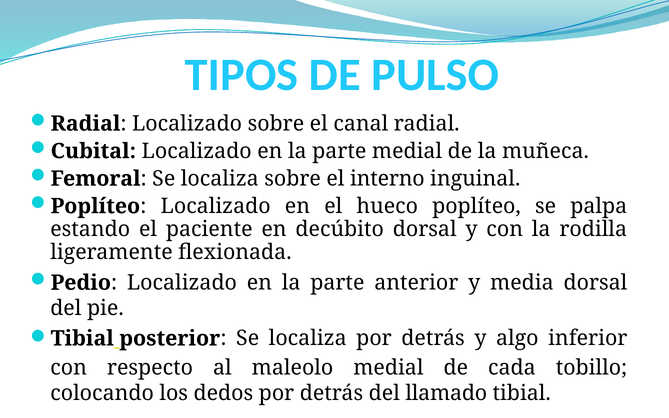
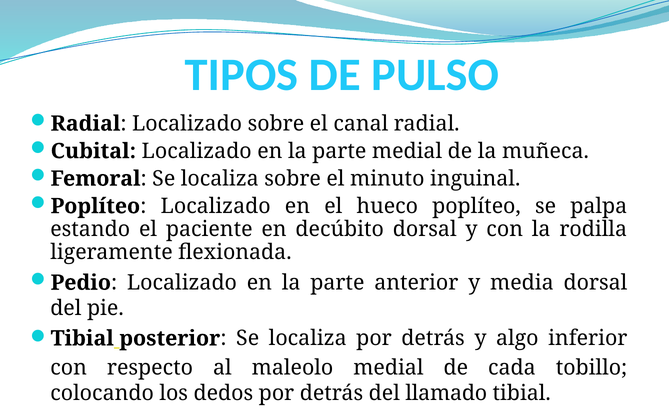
interno: interno -> minuto (387, 179)
